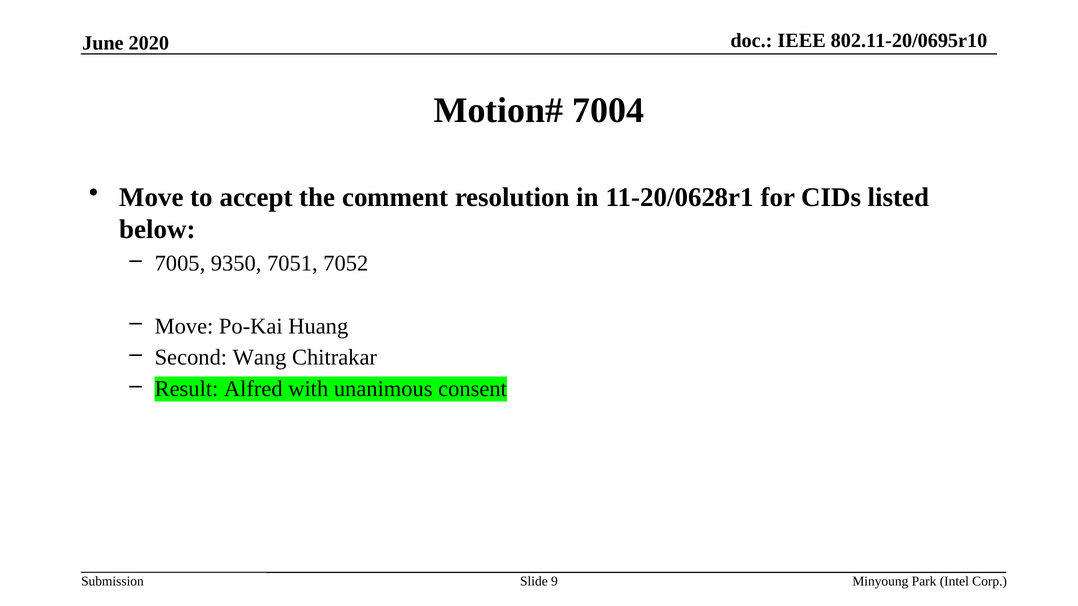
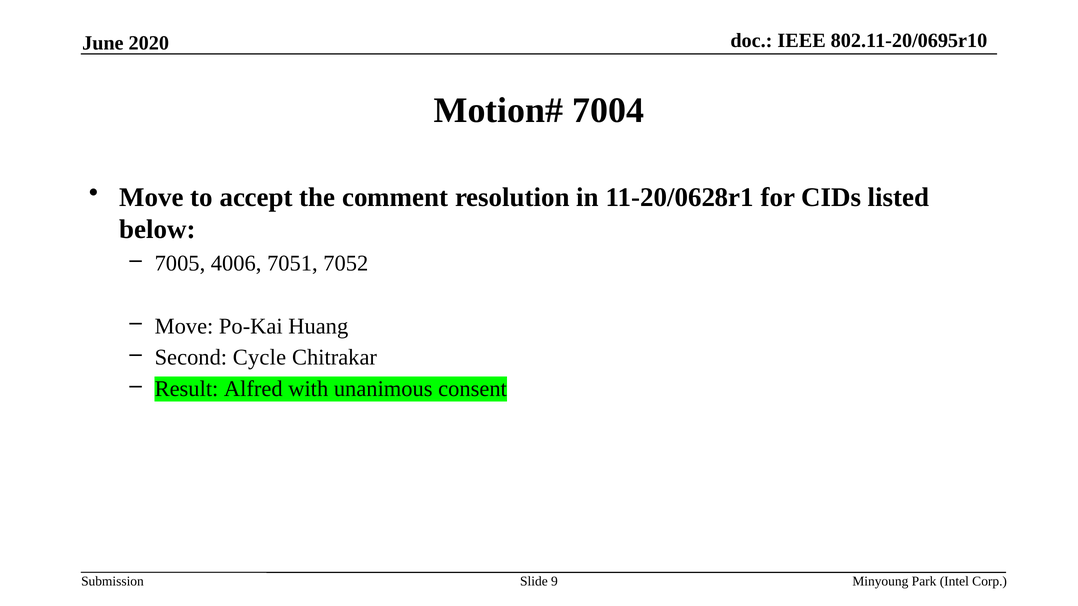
9350: 9350 -> 4006 (236, 263)
Wang: Wang -> Cycle (259, 358)
